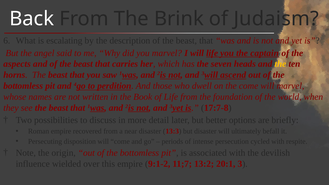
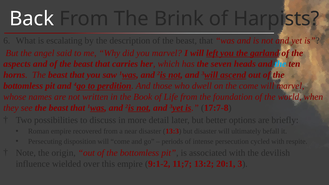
Judaism: Judaism -> Harpists (276, 19)
will life: life -> left (212, 53)
captain: captain -> garland (265, 53)
the colour: yellow -> light blue (280, 64)
